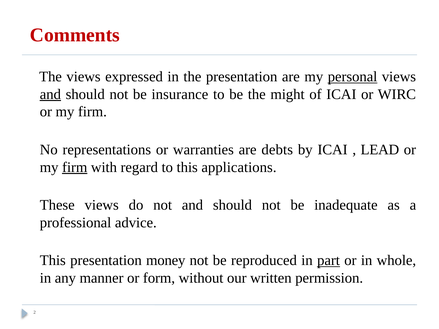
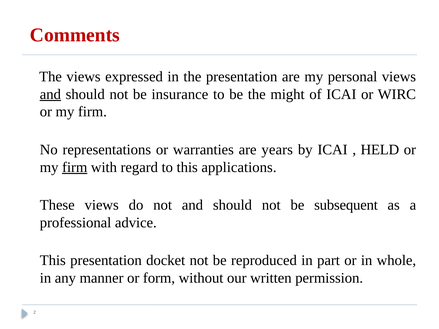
personal underline: present -> none (353, 77)
debts: debts -> years (277, 150)
LEAD: LEAD -> HELD (380, 150)
inadequate: inadequate -> subsequent (346, 205)
money: money -> docket (166, 261)
part underline: present -> none (328, 261)
